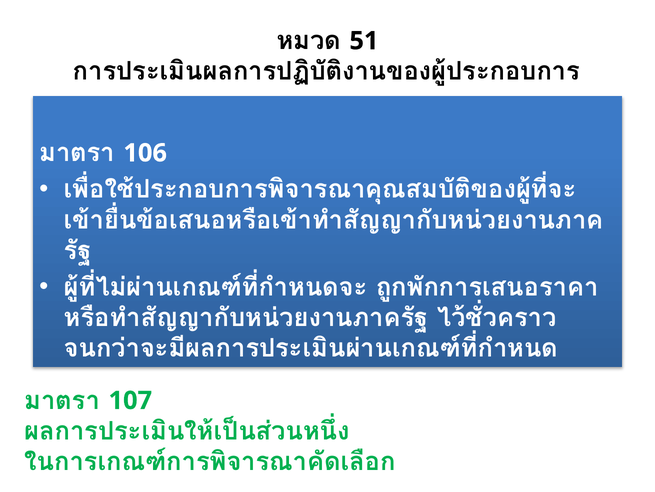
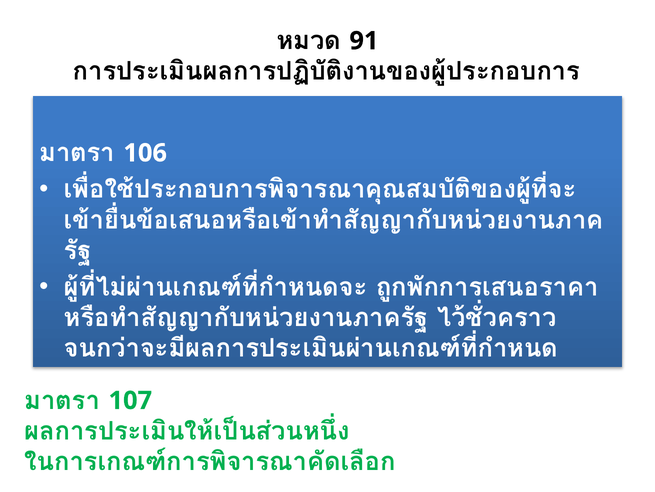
51: 51 -> 91 (364, 41)
